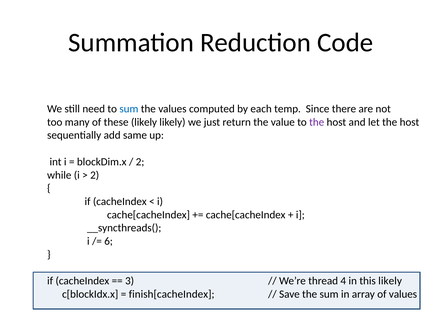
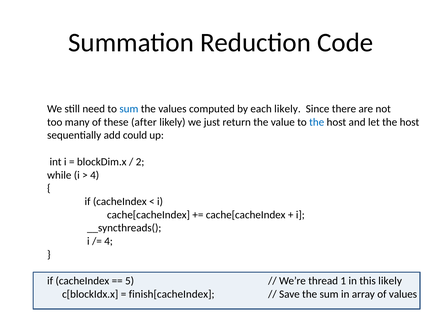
each temp: temp -> likely (287, 109)
these likely: likely -> after (144, 122)
the colour: purple -> blue (317, 122)
same: same -> could (135, 136)
2: 2 -> 4 (95, 175)
6: 6 -> 4 (109, 242)
3: 3 -> 5 (130, 281)
4: 4 -> 1 (343, 281)
